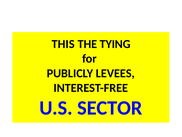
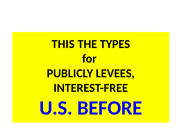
TYING: TYING -> TYPES (115, 44)
SECTOR: SECTOR -> BEFORE (110, 108)
